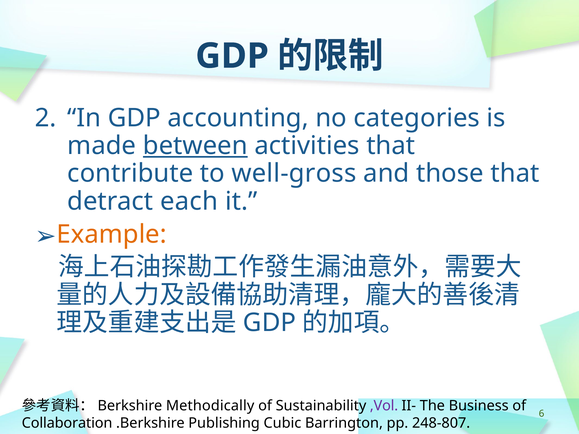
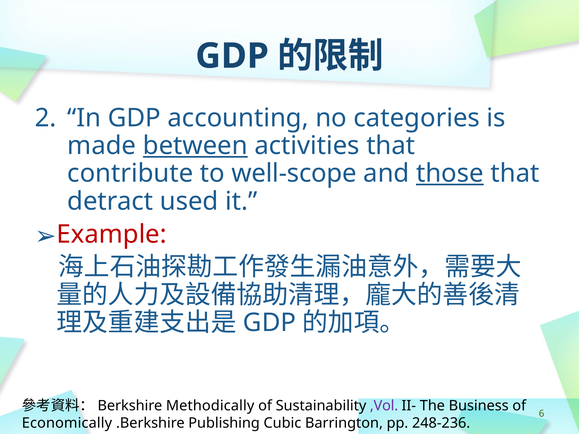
well-gross: well-gross -> well-scope (294, 174)
those underline: none -> present (450, 174)
each: each -> used (189, 201)
Example colour: orange -> red (112, 234)
Collaboration: Collaboration -> Economically (67, 423)
248-807: 248-807 -> 248-236 (441, 423)
